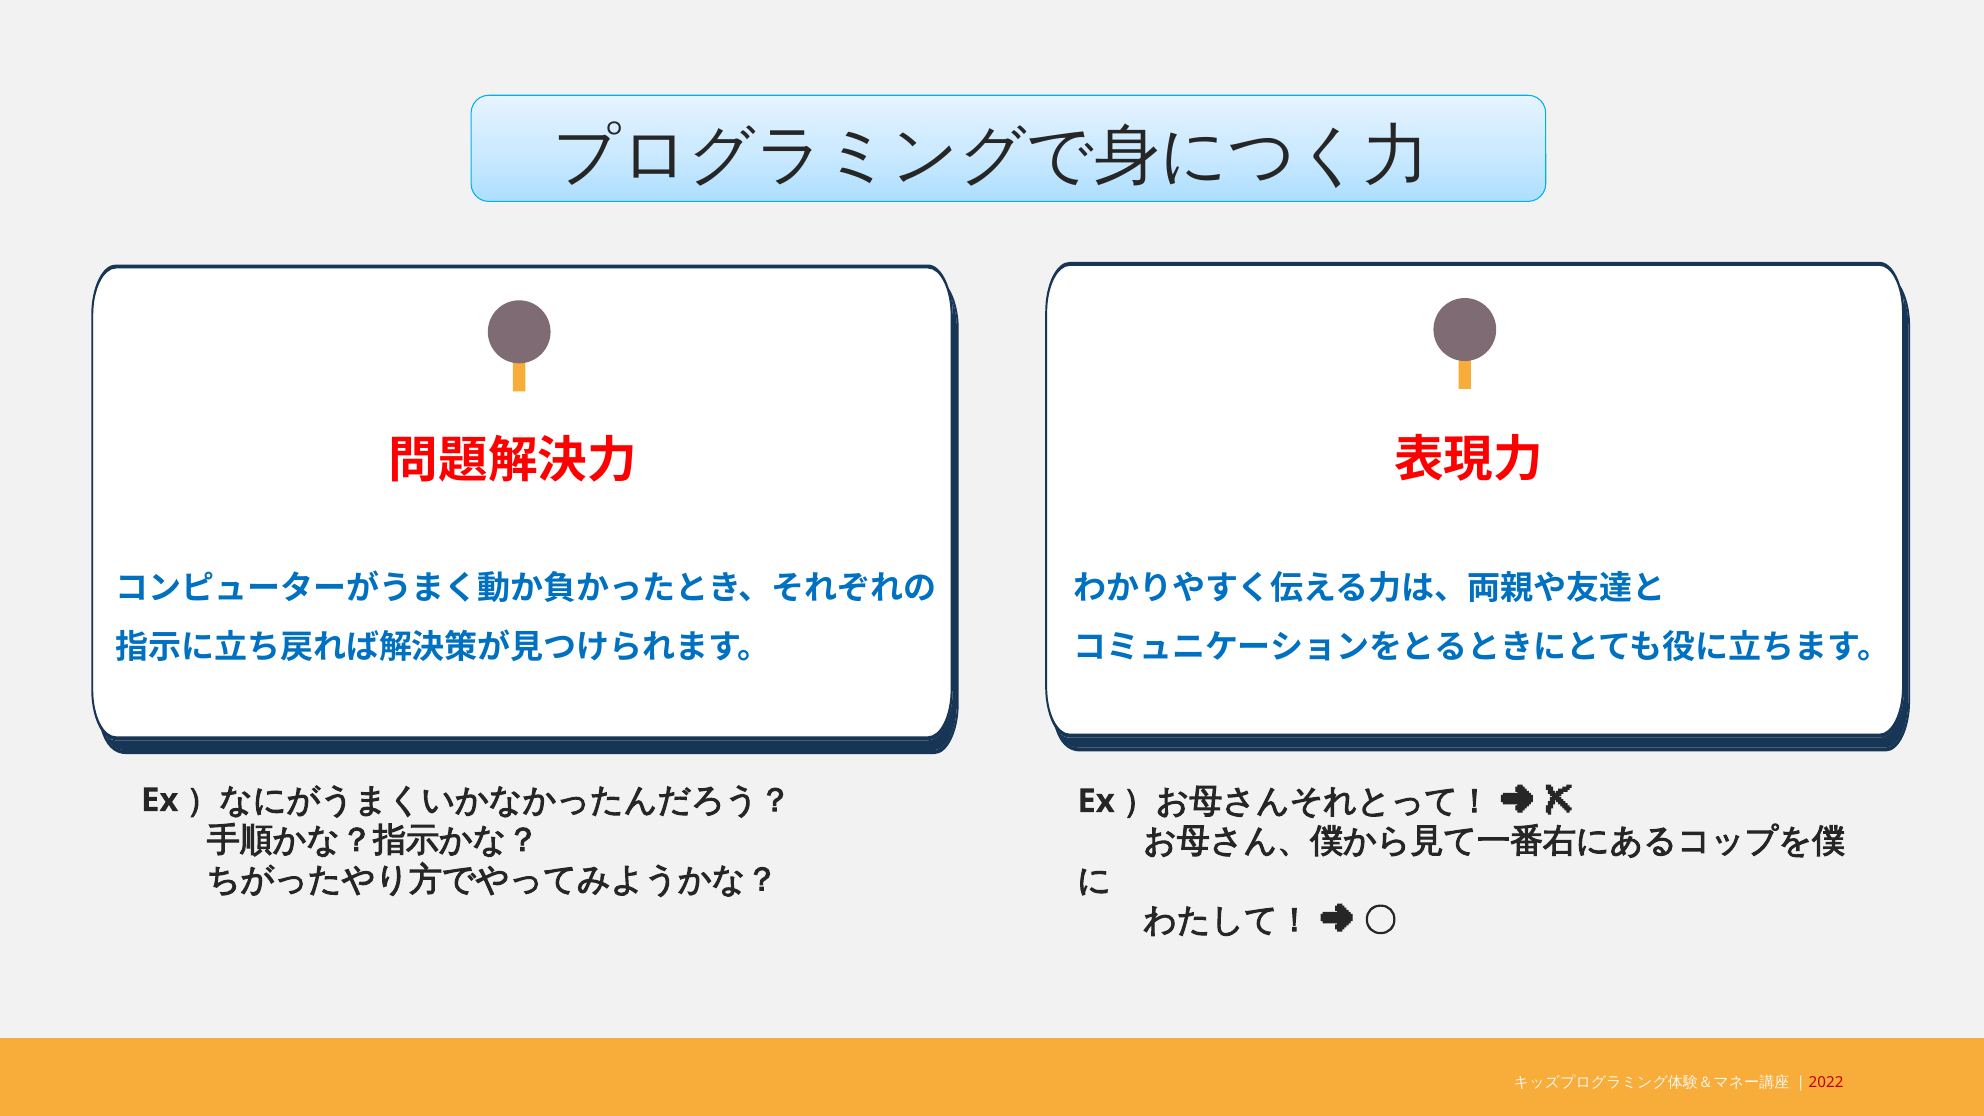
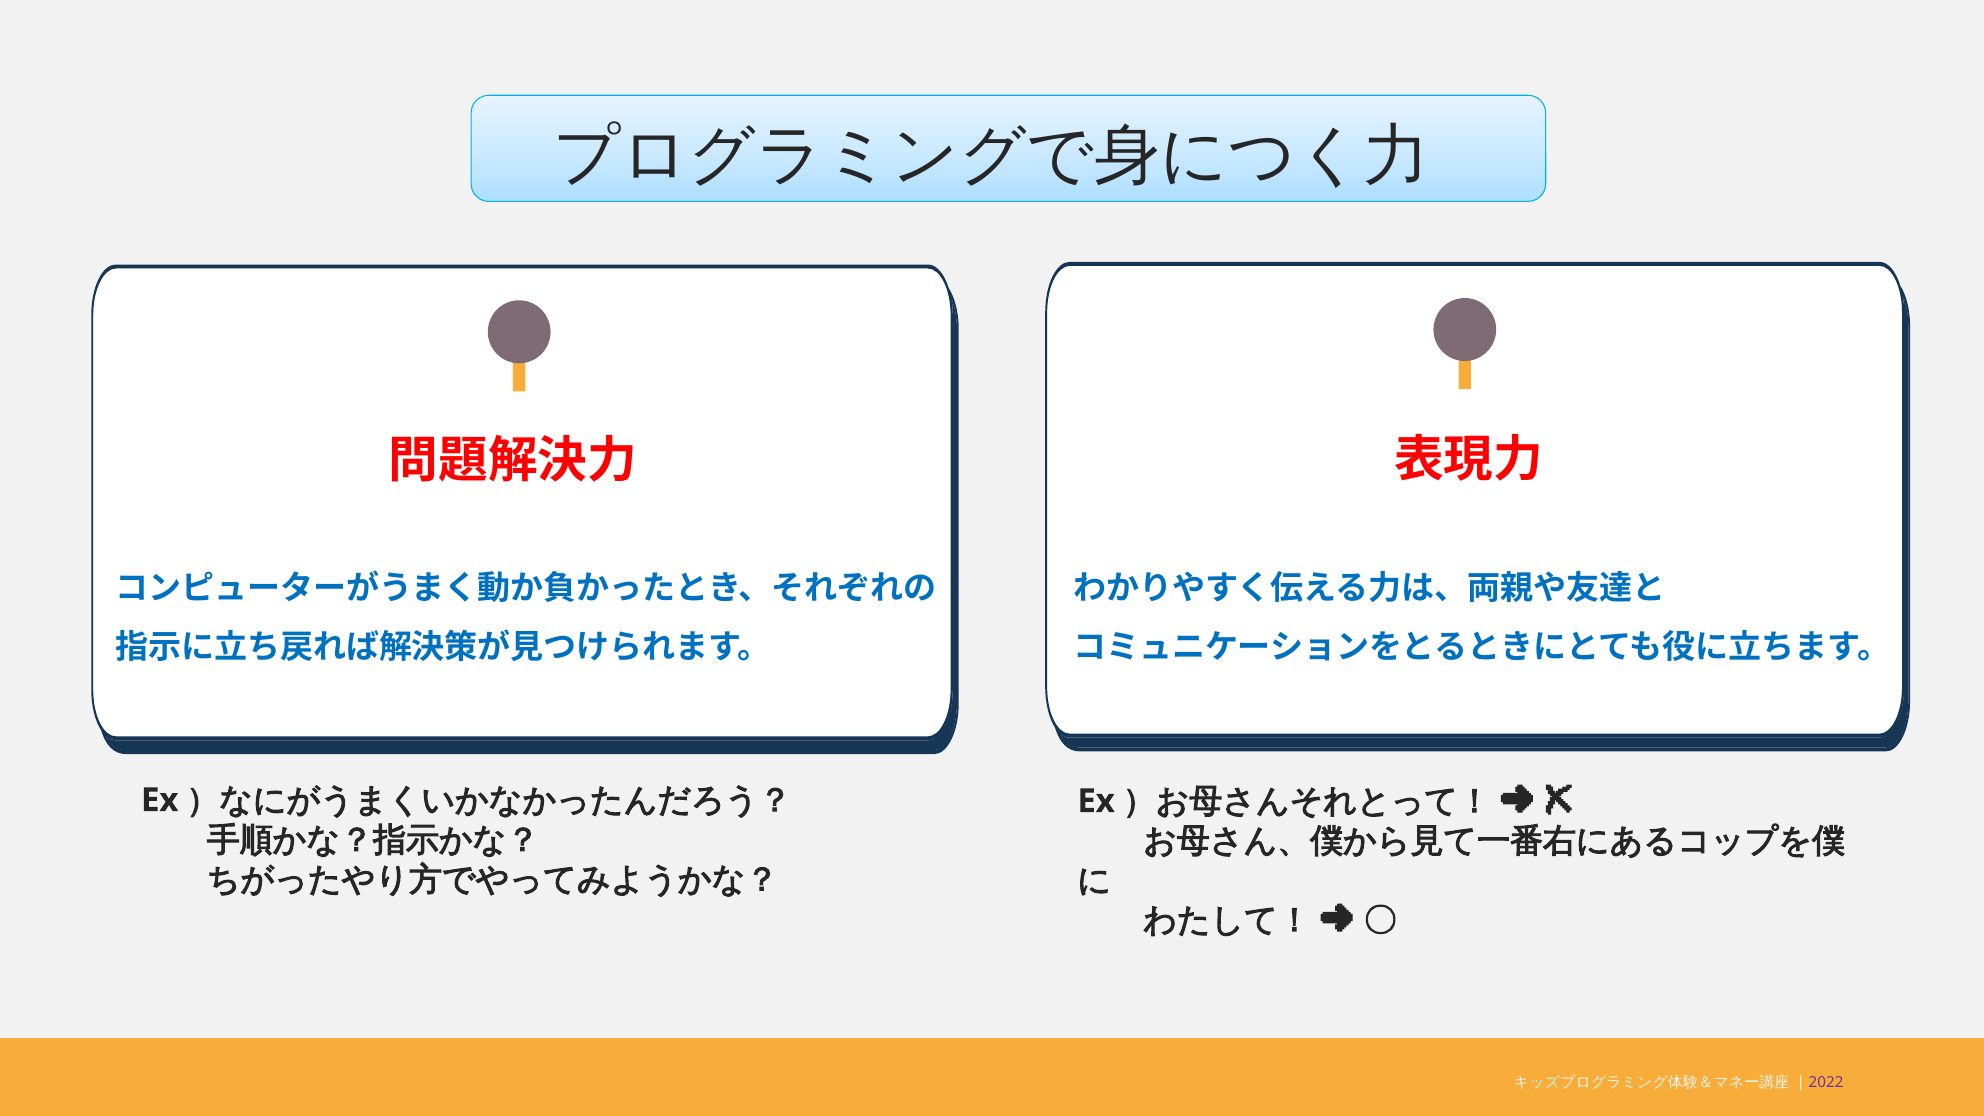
2022 colour: red -> purple (1826, 1082)
